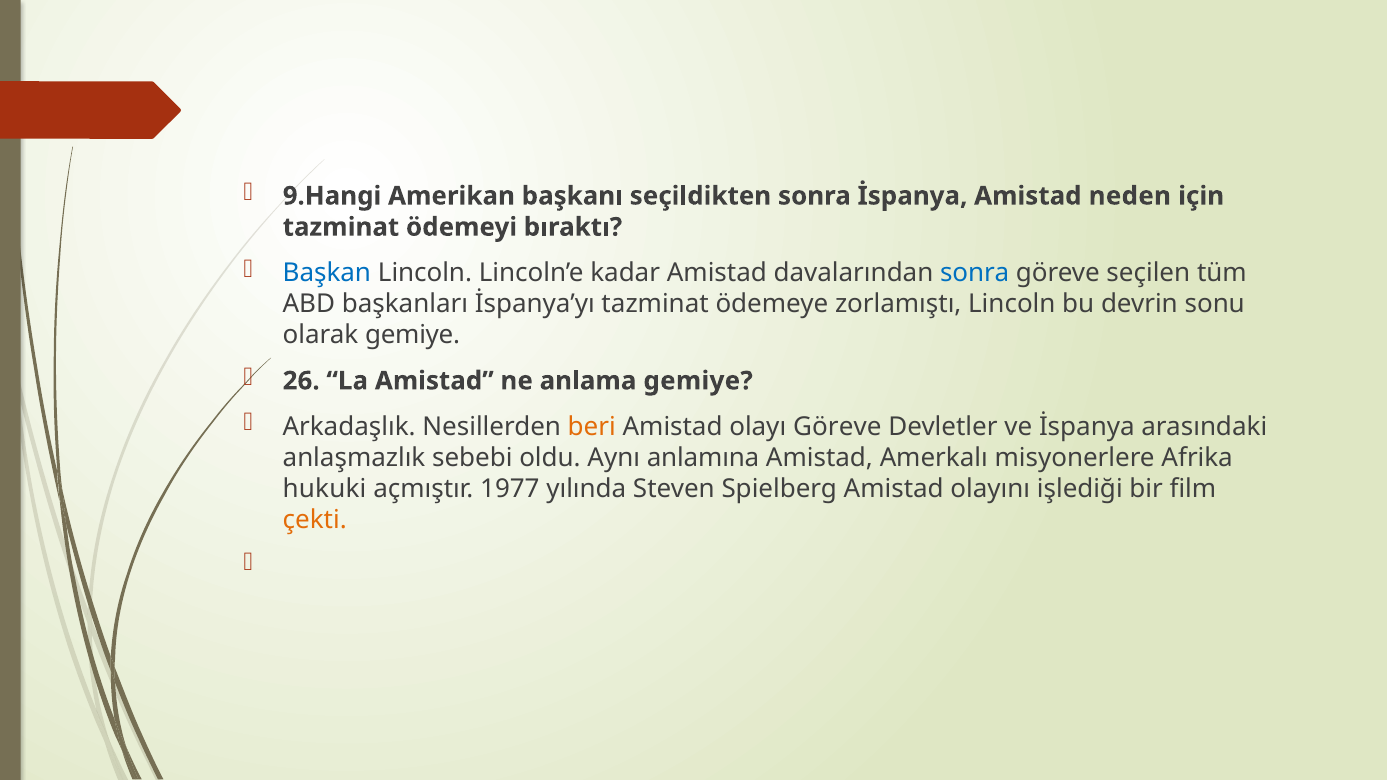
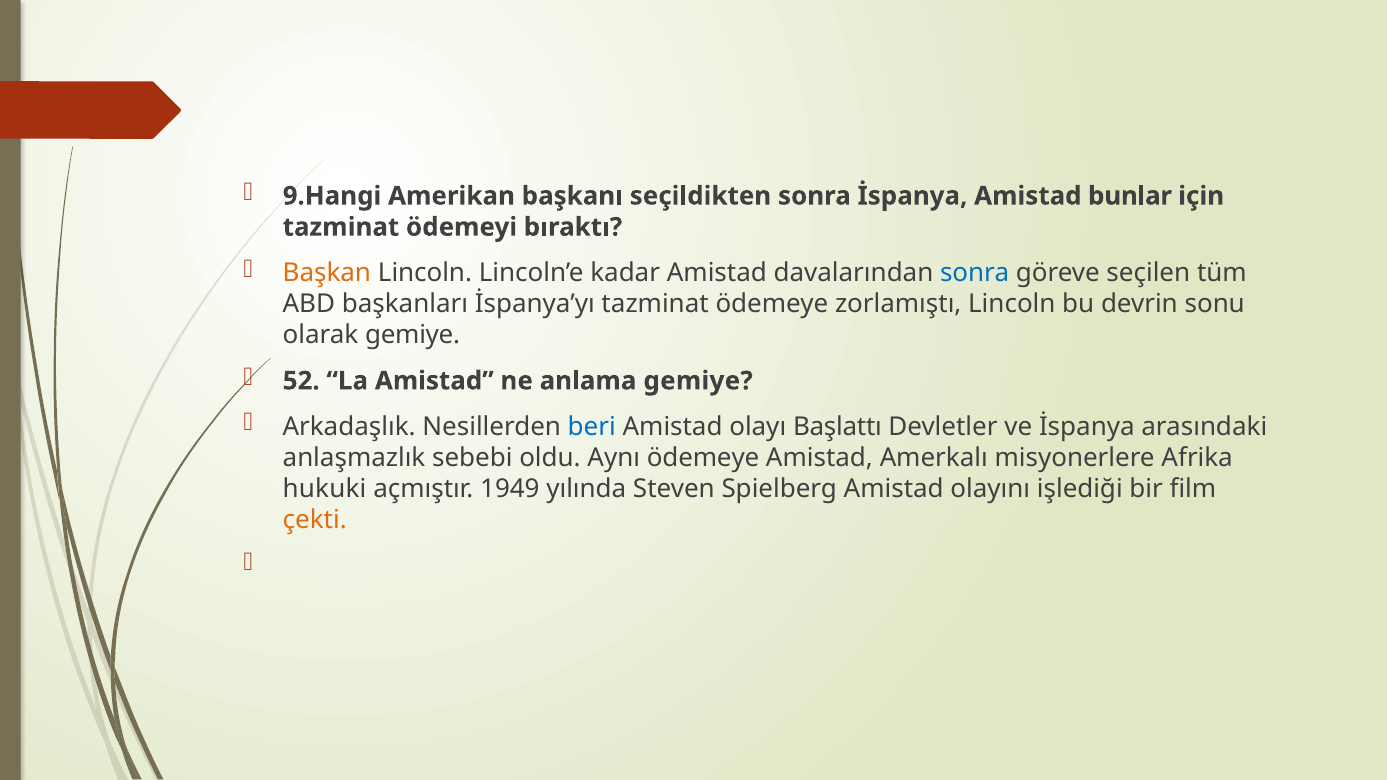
neden: neden -> bunlar (1130, 196)
Başkan colour: blue -> orange (327, 273)
26: 26 -> 52 (301, 381)
beri colour: orange -> blue (592, 427)
olayı Göreve: Göreve -> Başlattı (837, 427)
Aynı anlamına: anlamına -> ödemeye (703, 458)
1977: 1977 -> 1949 (510, 489)
